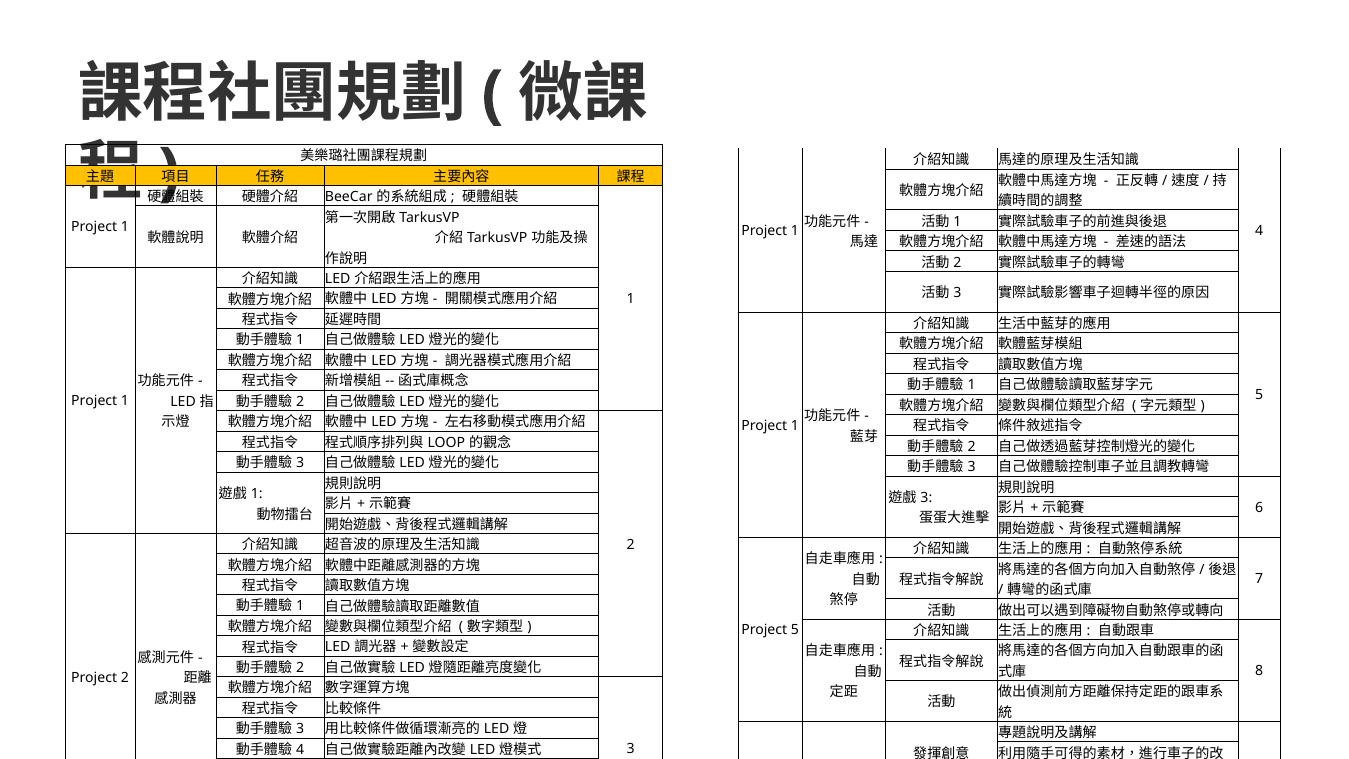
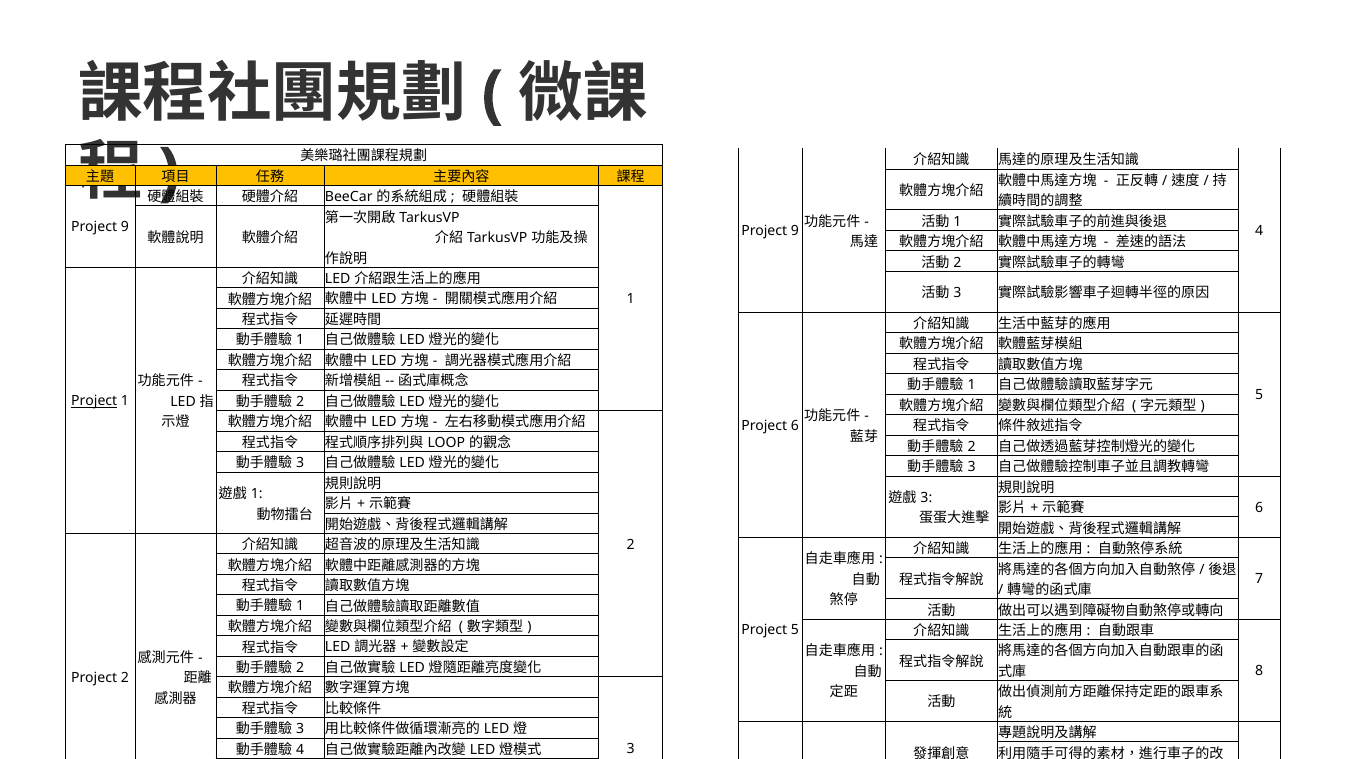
1: 1 -> 9 (125, 227)
1: 1 -> 9 (795, 231)
Project underline: none -> present (94, 401)
1: 1 -> 6 (795, 425)
